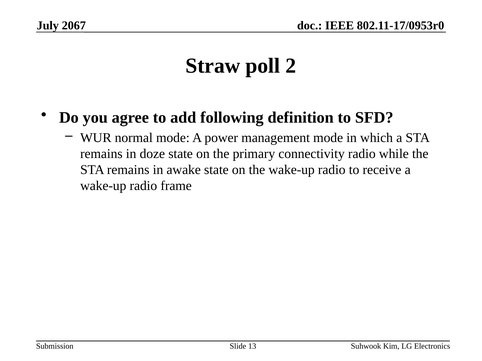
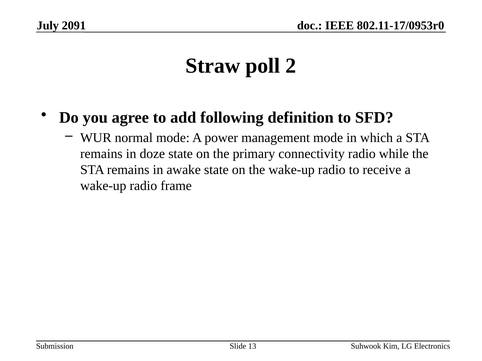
2067: 2067 -> 2091 (74, 26)
